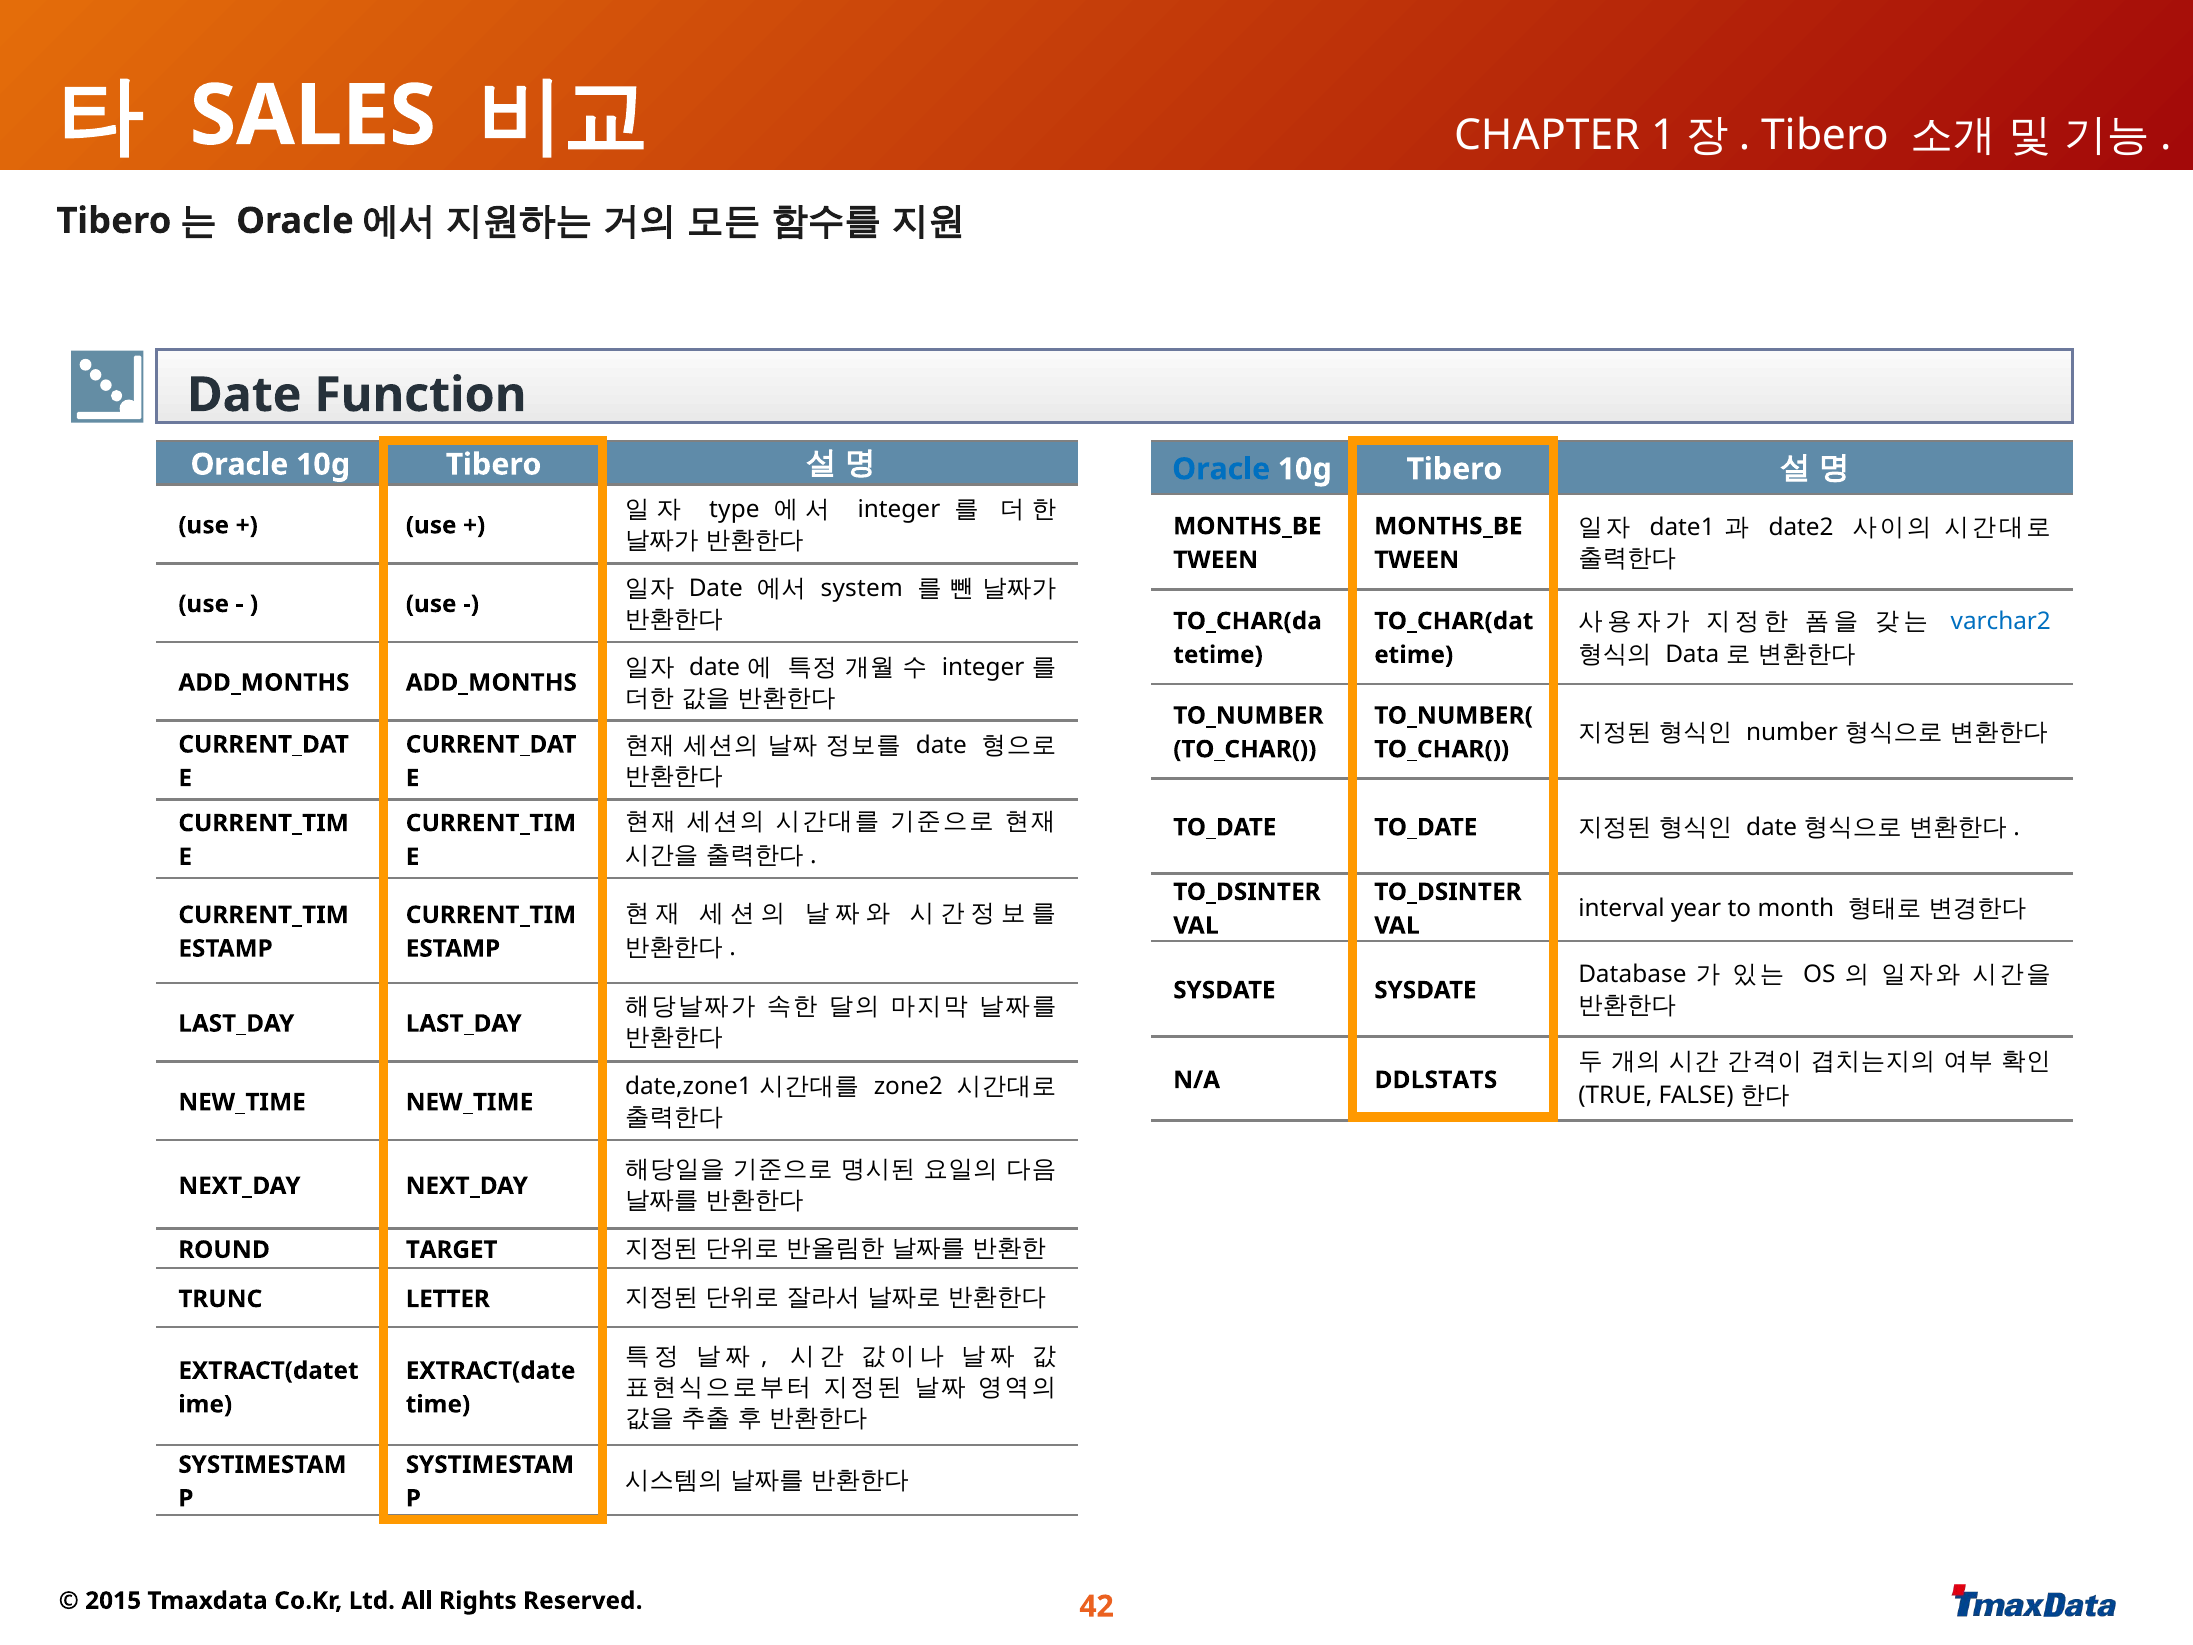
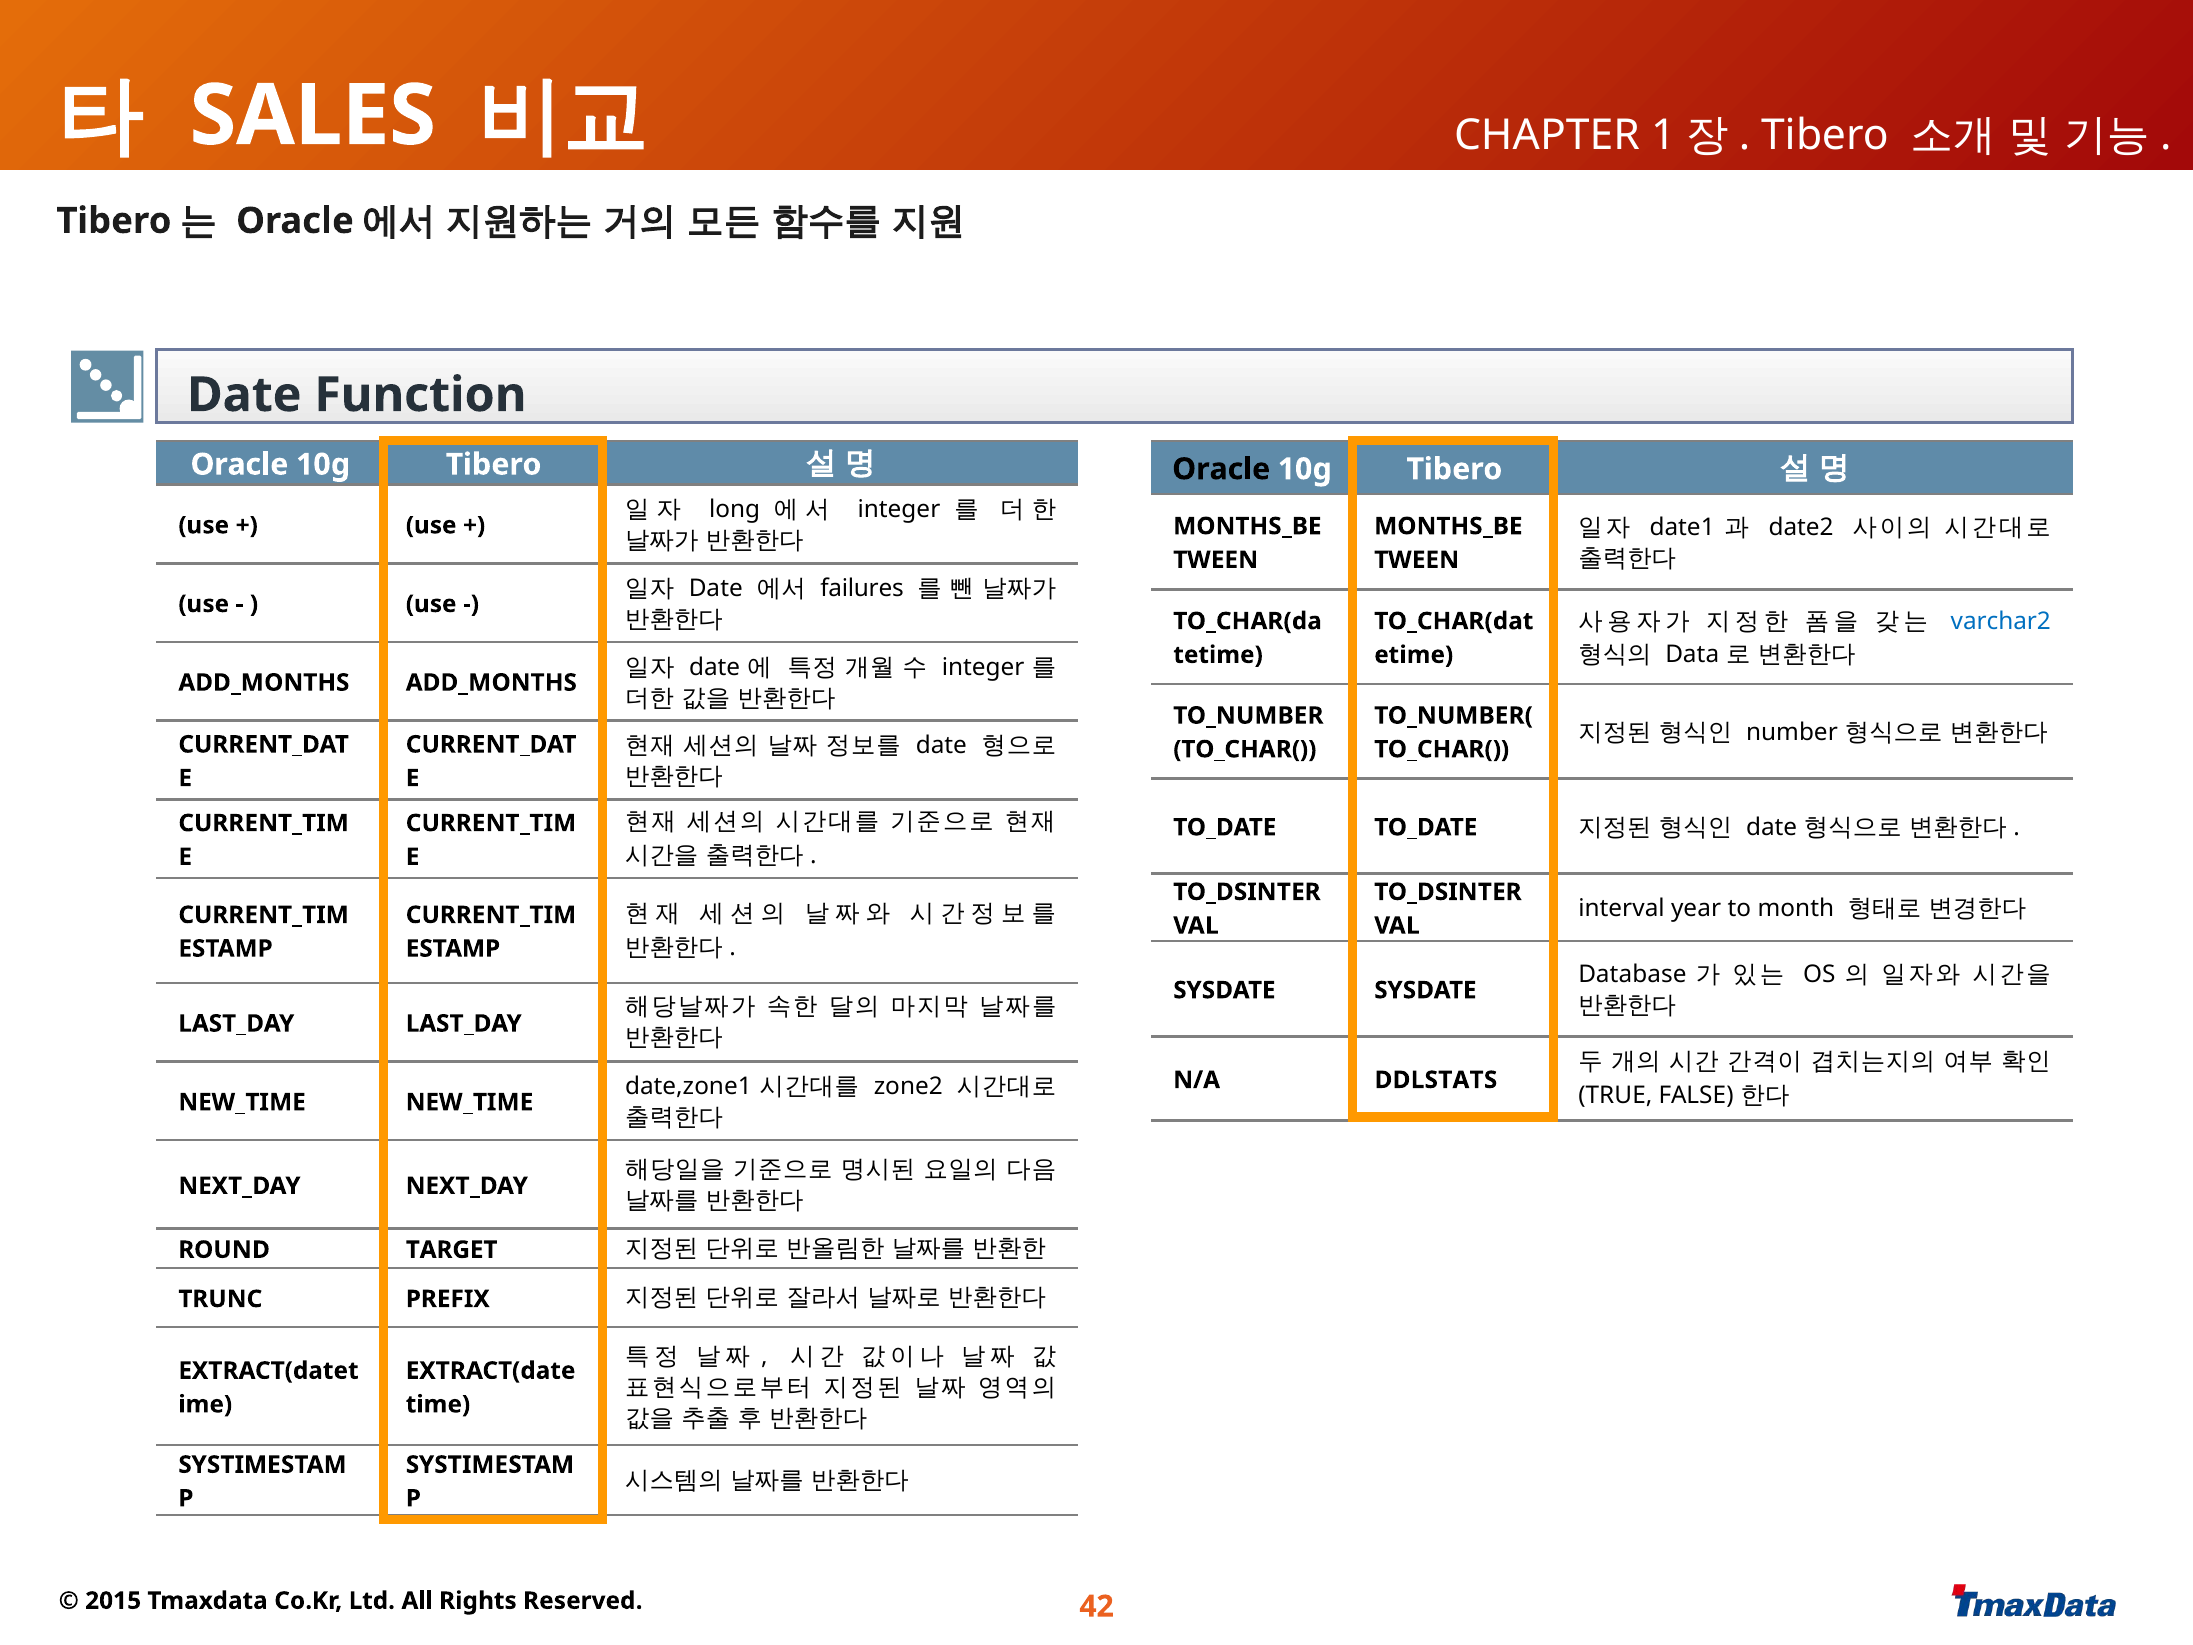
Oracle colour: blue -> black (1221, 469)
type: type -> long (735, 510)
system: system -> failures (862, 588)
LETTER: LETTER -> PREFIX (448, 1299)
